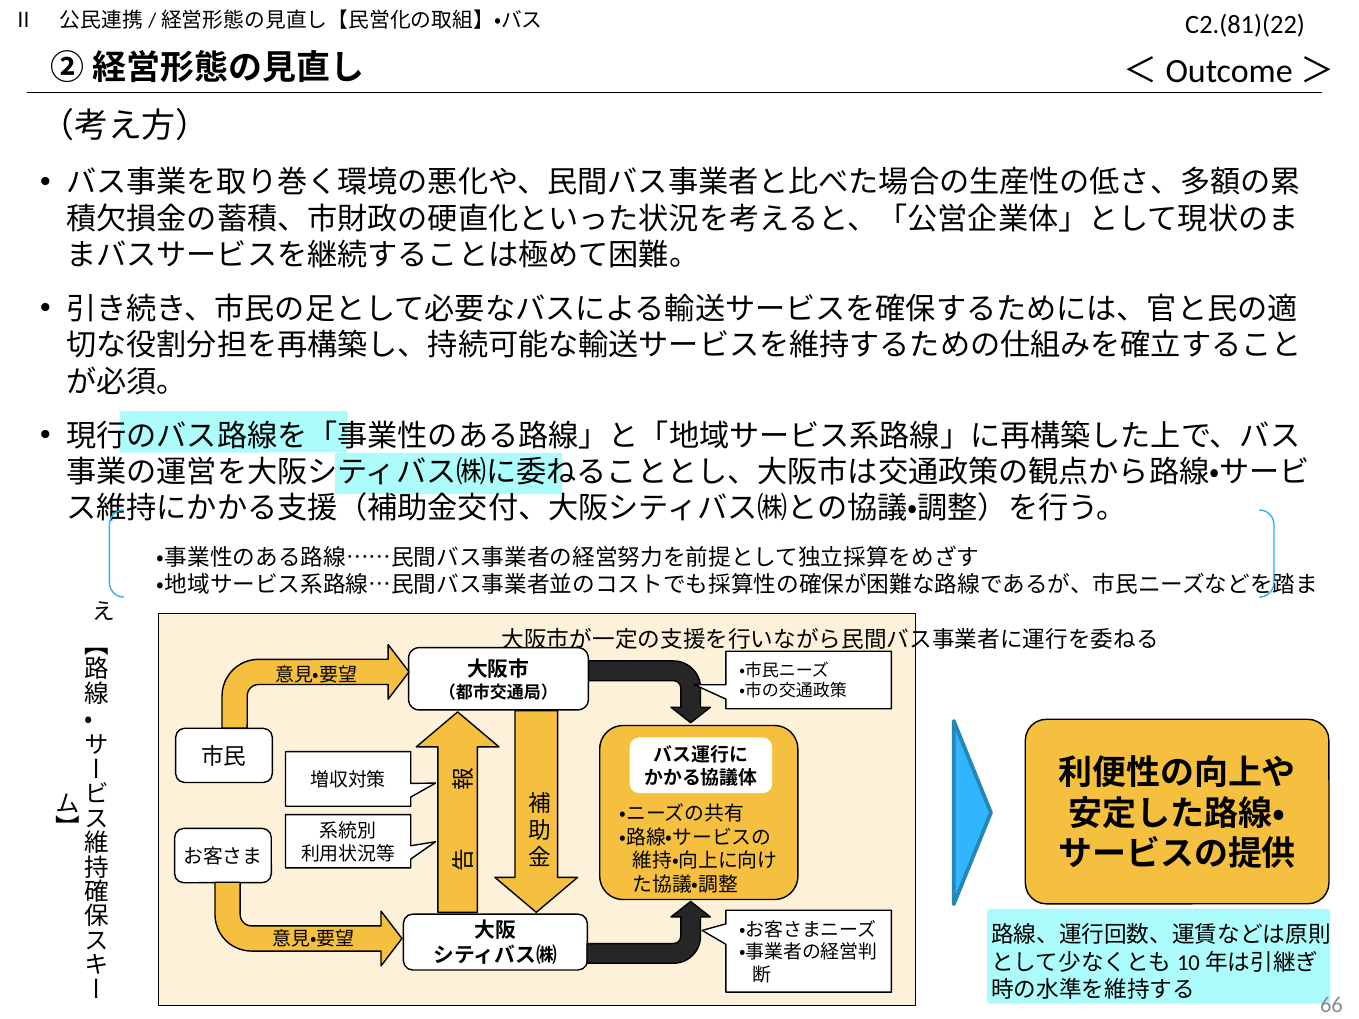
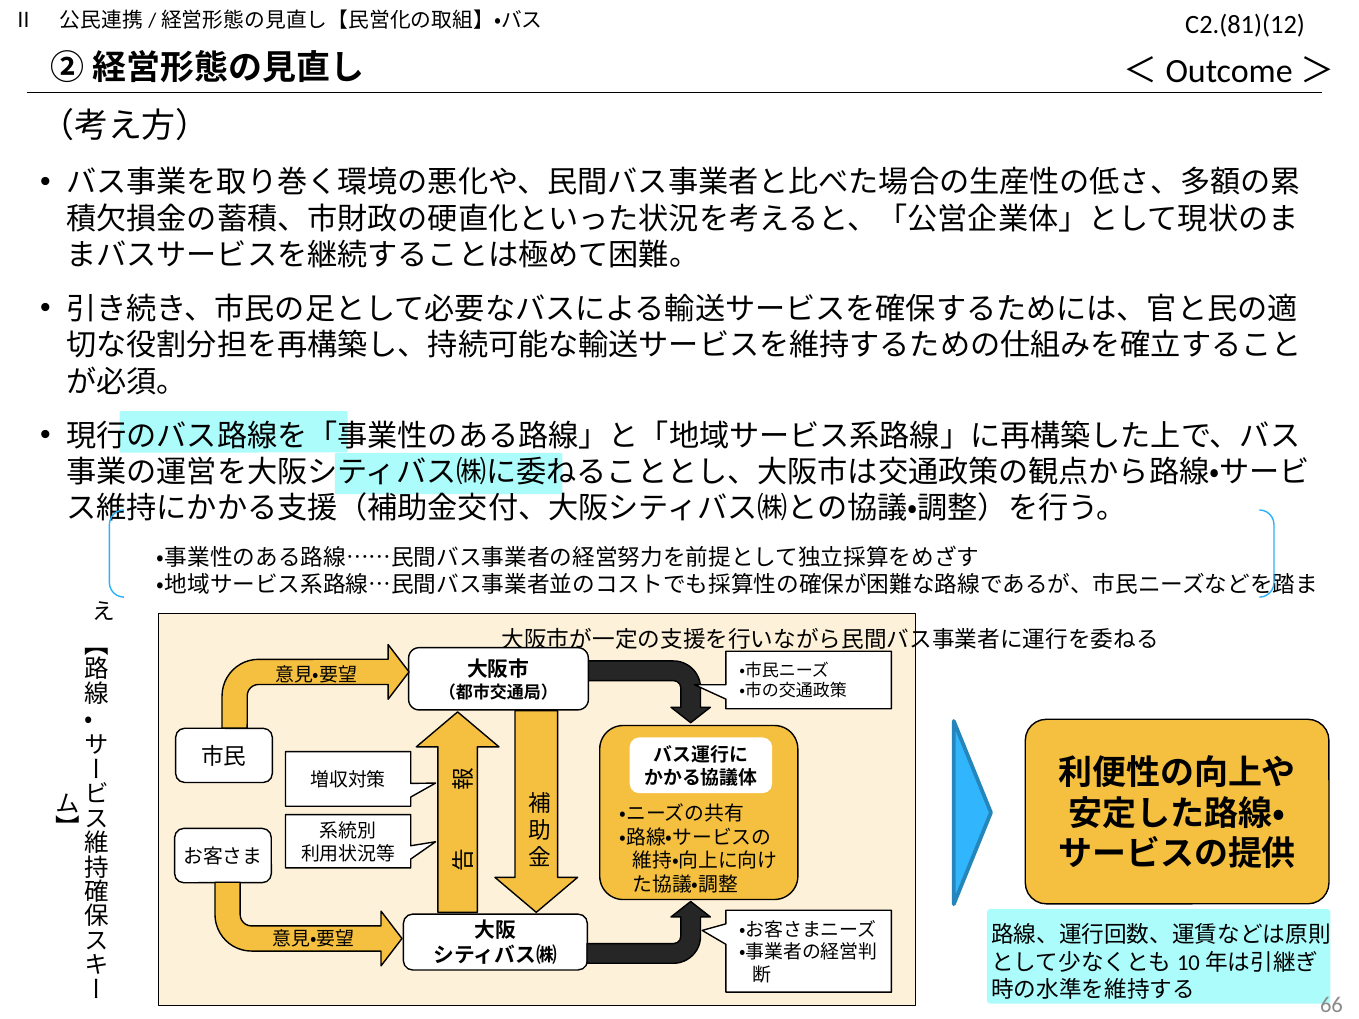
C2.(81)(22: C2.(81)(22 -> C2.(81)(12 (1245, 24)
